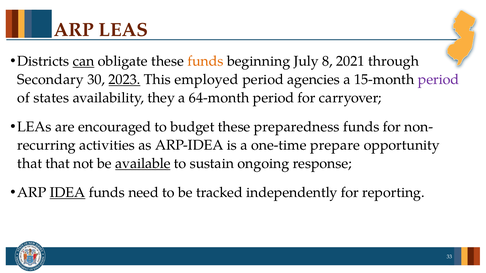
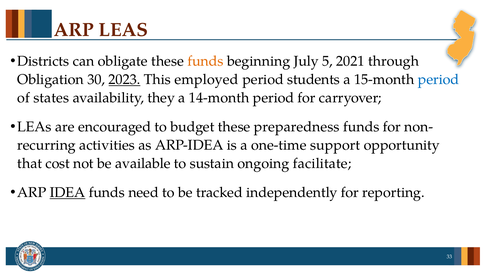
can underline: present -> none (84, 61)
8: 8 -> 5 (327, 61)
Secondary: Secondary -> Obligation (51, 80)
agencies: agencies -> students (314, 80)
period colour: purple -> blue (439, 80)
64-month: 64-month -> 14-month (219, 98)
prepare: prepare -> support (335, 145)
that that: that -> cost (58, 164)
available underline: present -> none (143, 164)
response: response -> facilitate (322, 164)
